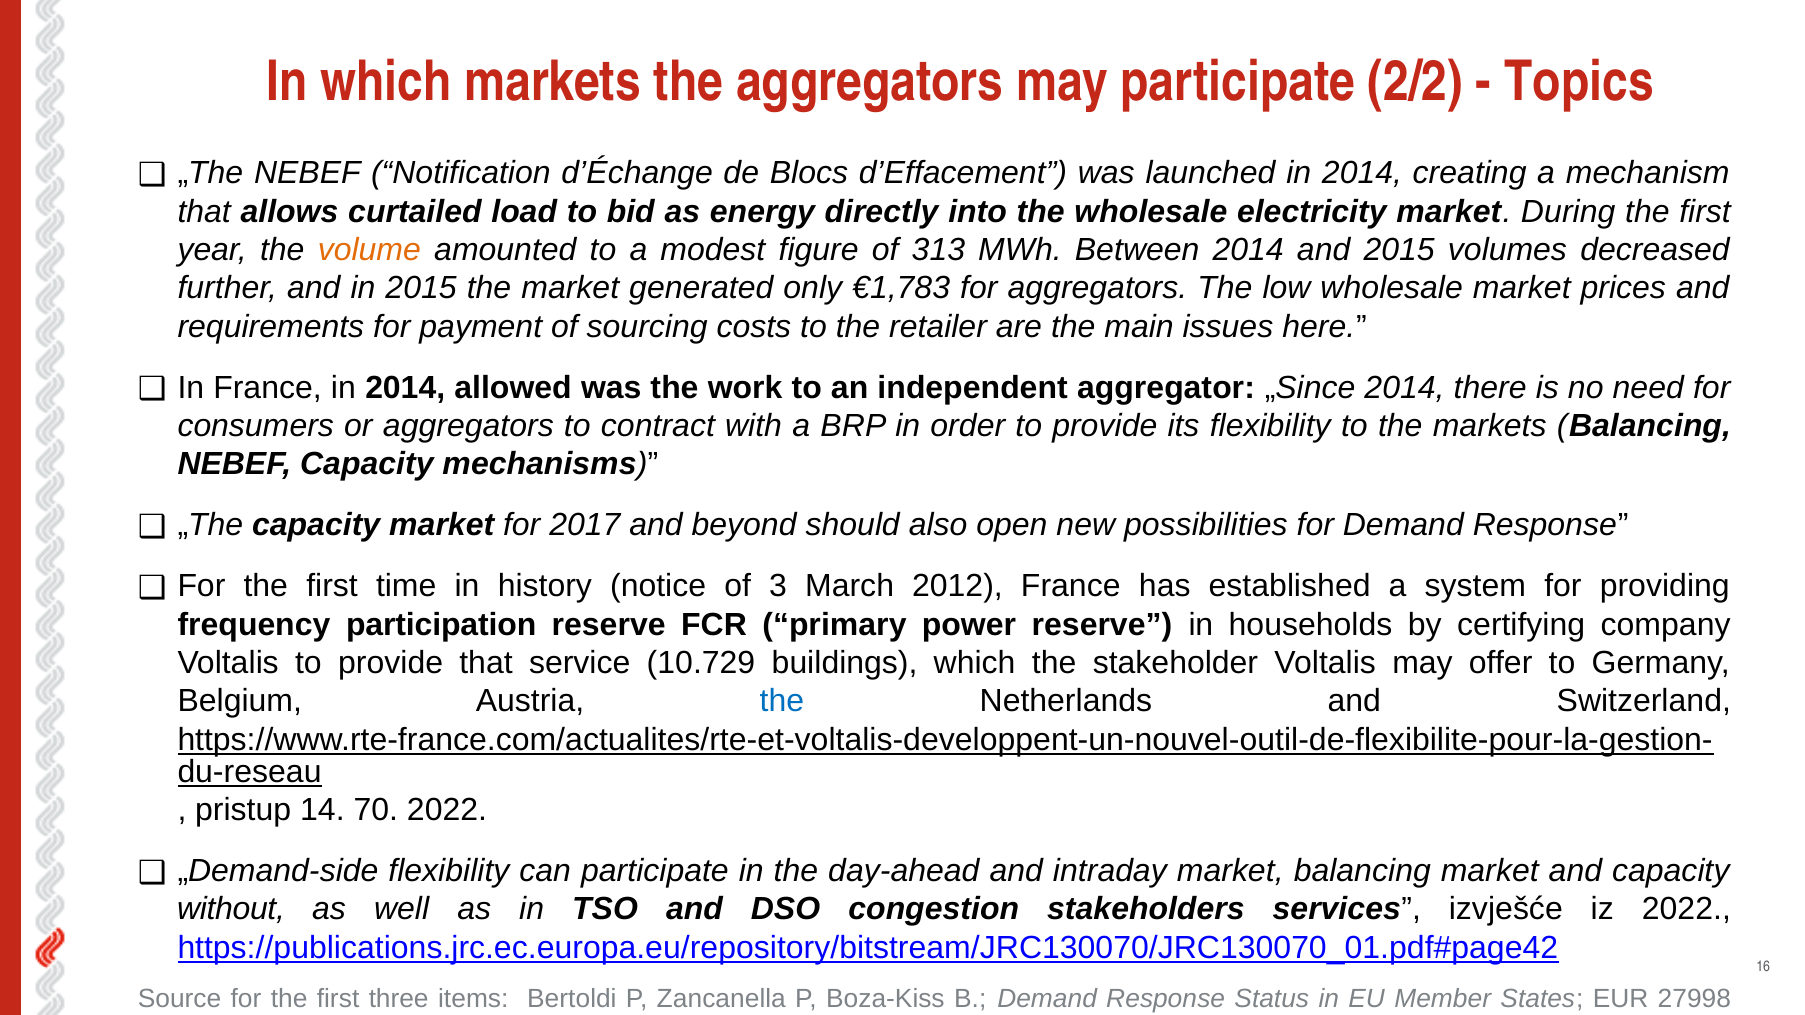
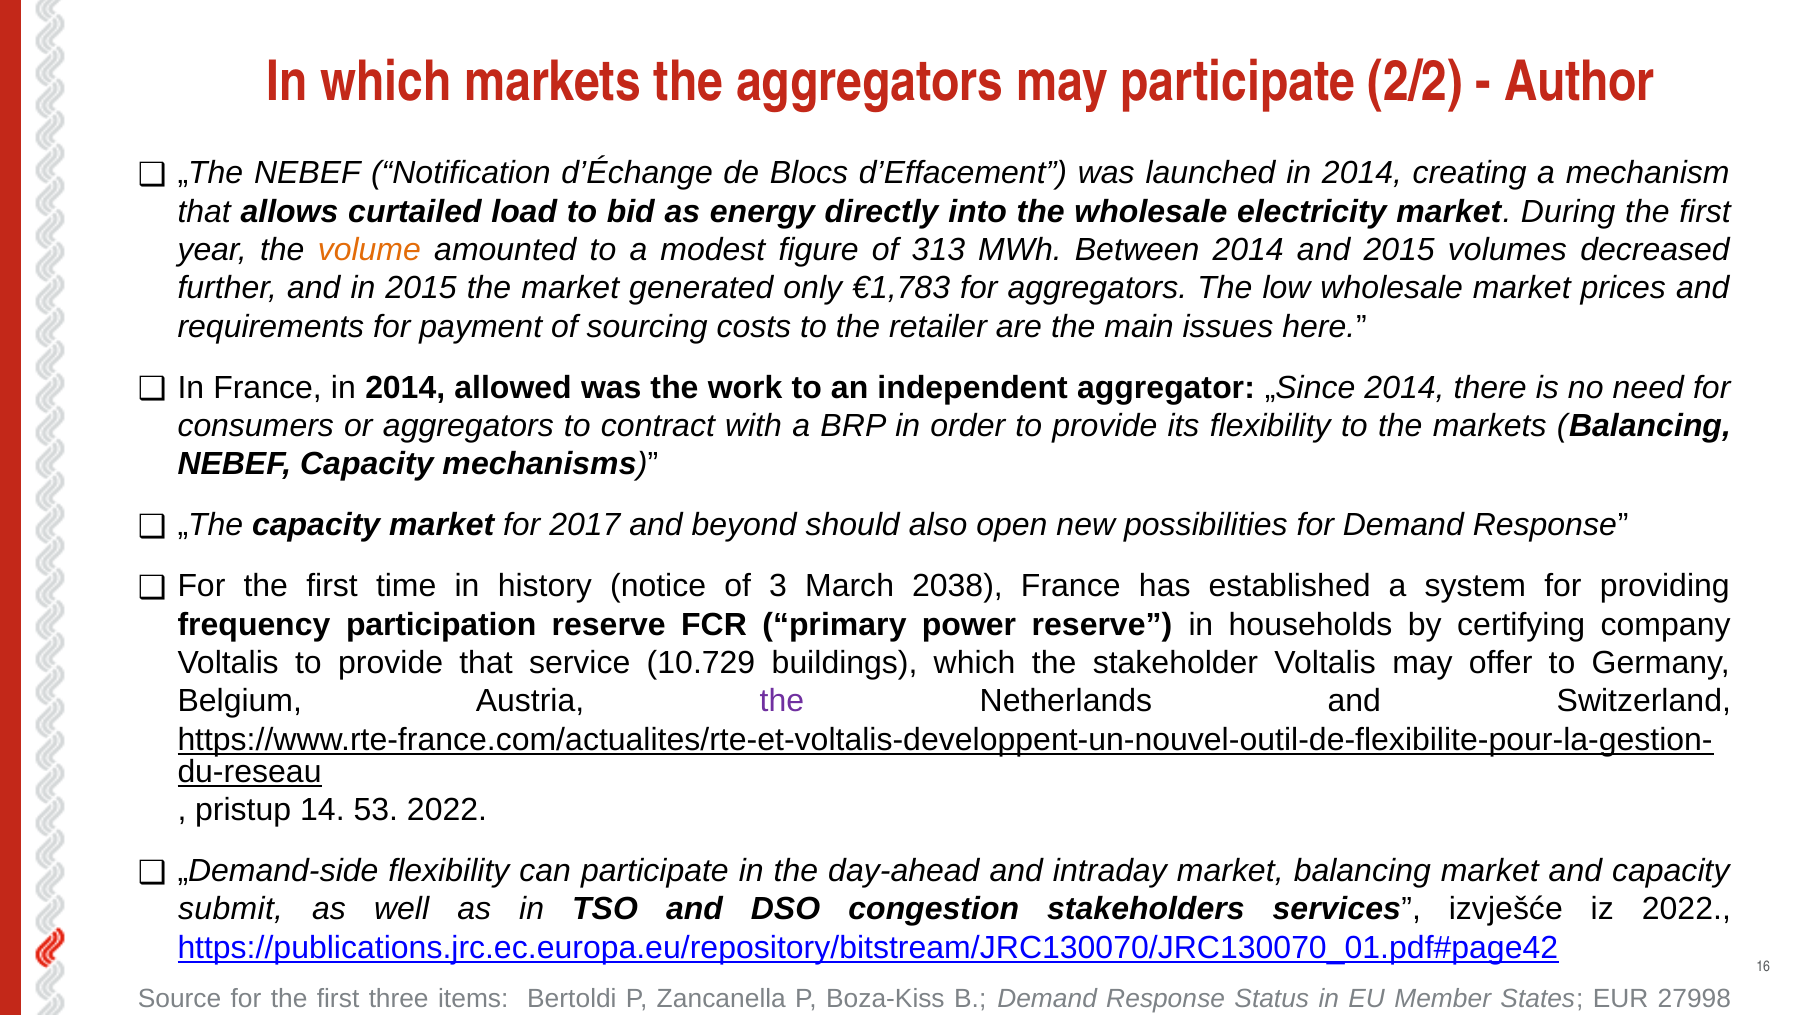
Topics: Topics -> Author (1579, 82)
2012: 2012 -> 2038 (957, 586)
the colour: blue -> purple (782, 701)
70: 70 -> 53 (376, 810)
without: without -> submit (231, 910)
